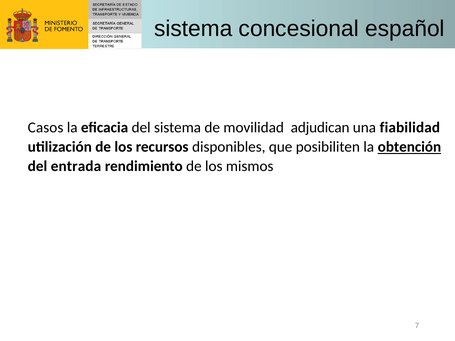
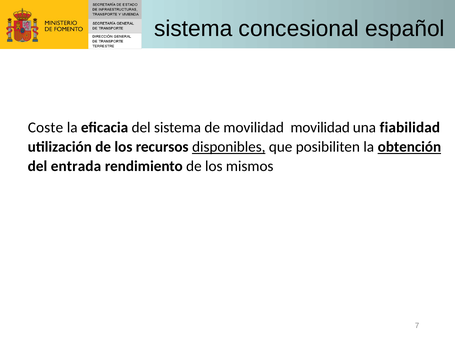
Casos: Casos -> Coste (46, 127)
movilidad adjudican: adjudican -> movilidad (320, 127)
disponibles underline: none -> present (229, 147)
